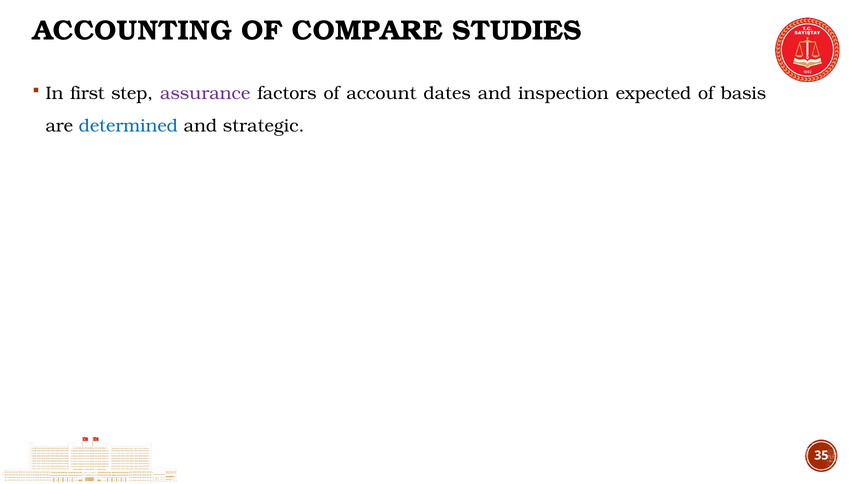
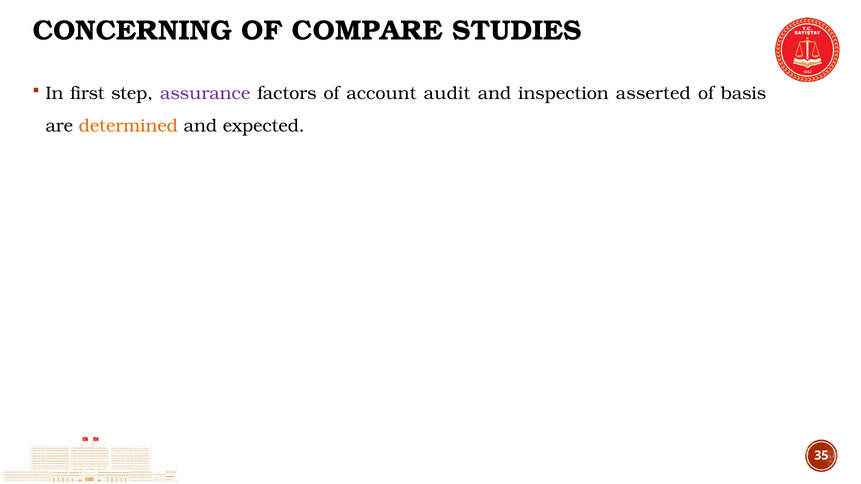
ACCOUNTING: ACCOUNTING -> CONCERNING (132, 31)
dates: dates -> audit (447, 94)
expected: expected -> asserted (653, 94)
determined colour: blue -> orange (128, 126)
strategic: strategic -> expected (264, 126)
